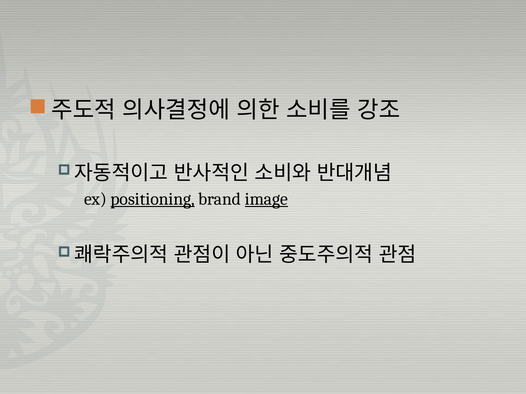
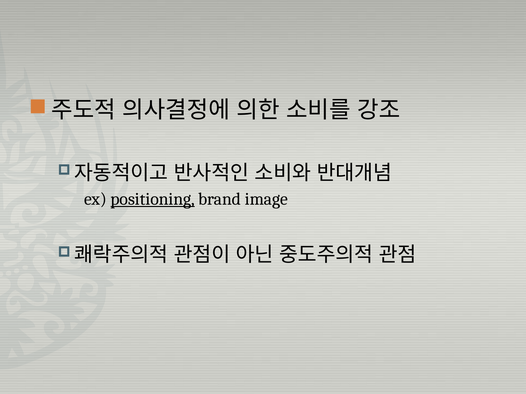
image underline: present -> none (266, 199)
